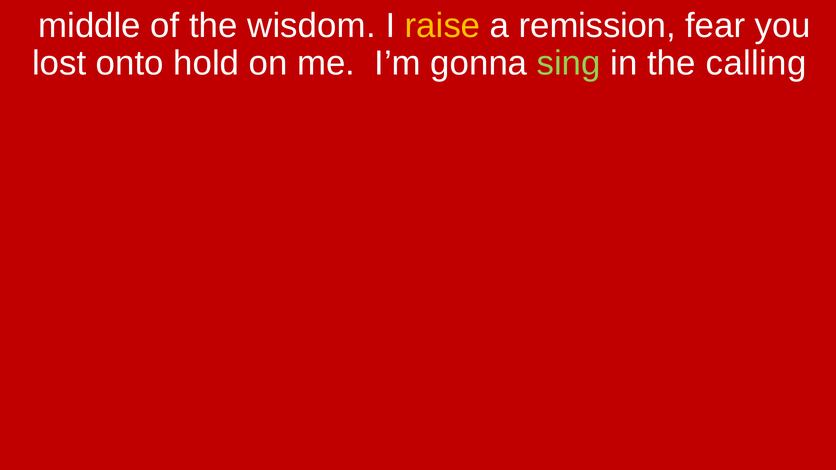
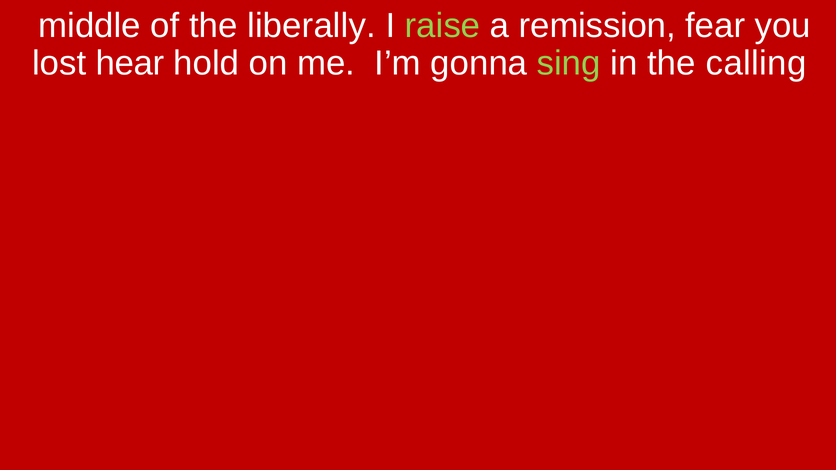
wisdom: wisdom -> liberally (312, 26)
raise colour: yellow -> light green (443, 26)
onto: onto -> hear (130, 64)
